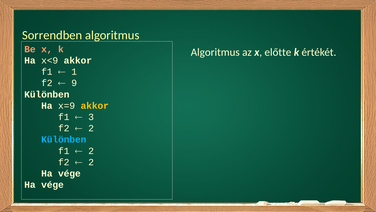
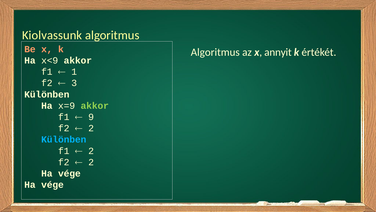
Sorrendben: Sorrendben -> Kiolvassunk (52, 35)
előtte: előtte -> annyit (278, 52)
9: 9 -> 3 (74, 83)
akkor colour: yellow -> light green (95, 105)
3: 3 -> 9 (91, 117)
